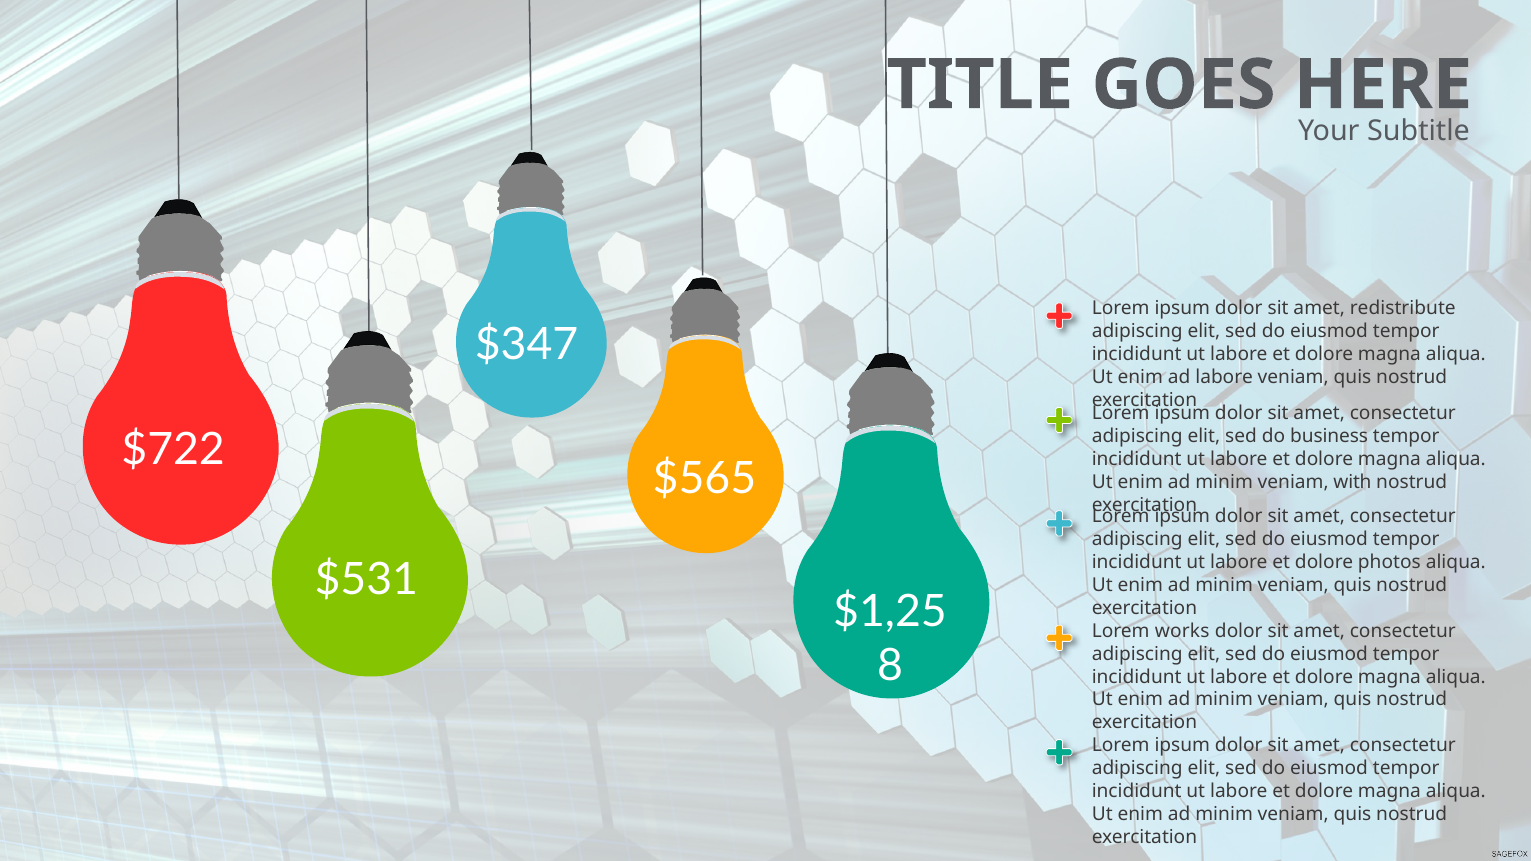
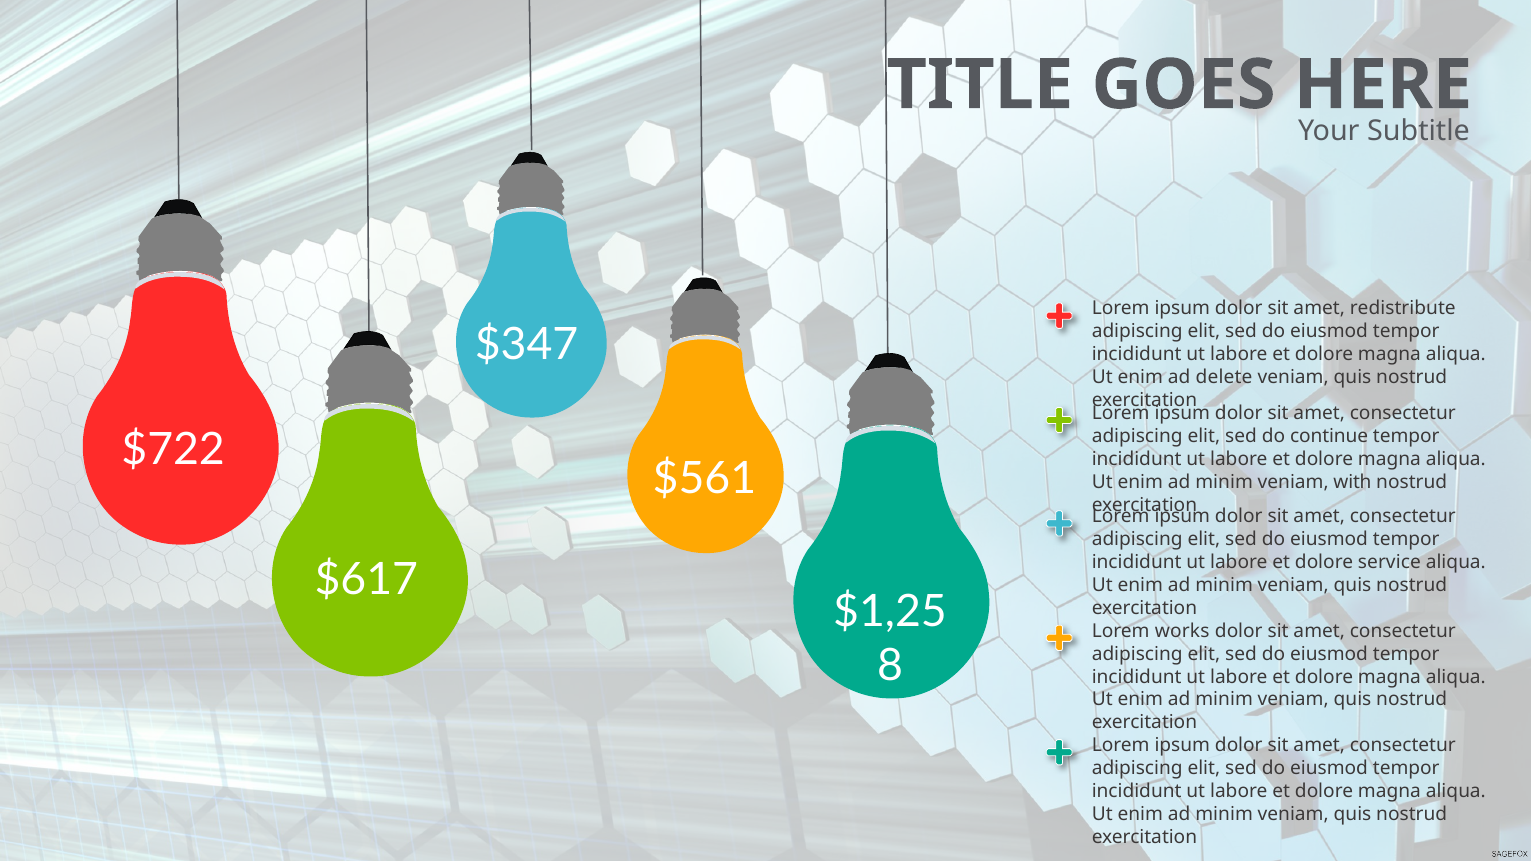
ad labore: labore -> delete (1224, 378)
business: business -> continue (1329, 436)
$565: $565 -> $561 (704, 478)
photos: photos -> service (1389, 562)
$531: $531 -> $617 (366, 580)
